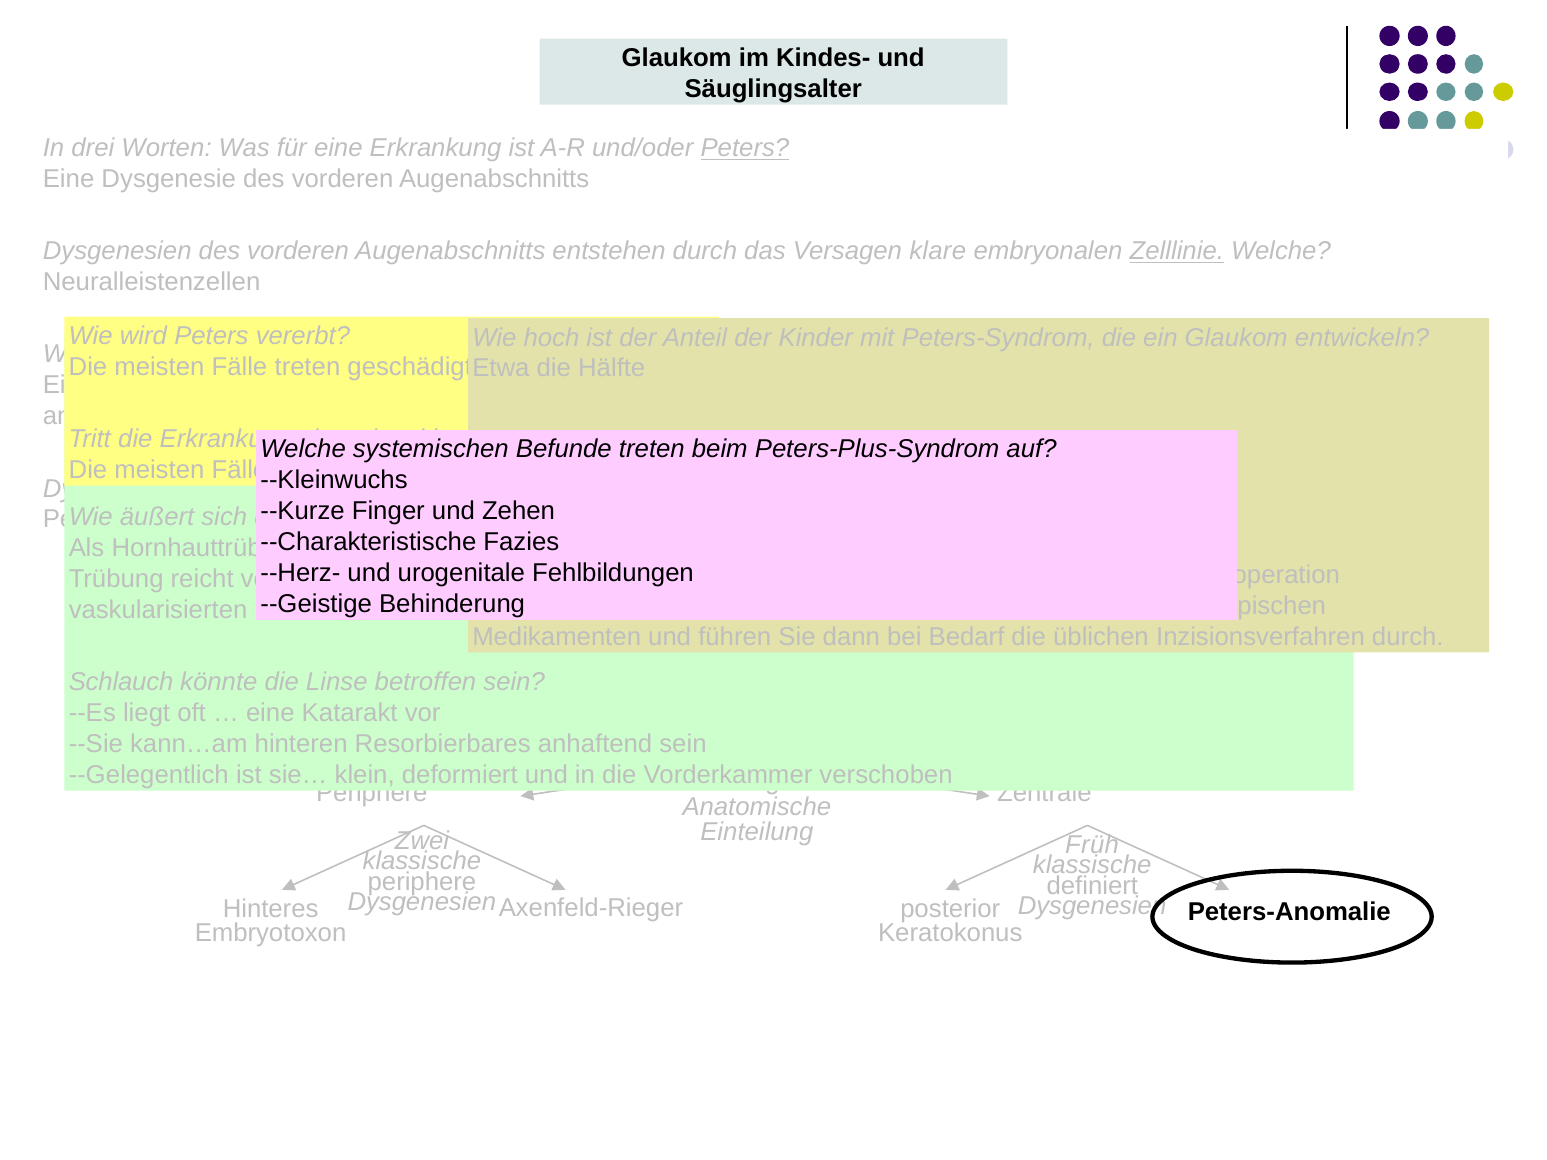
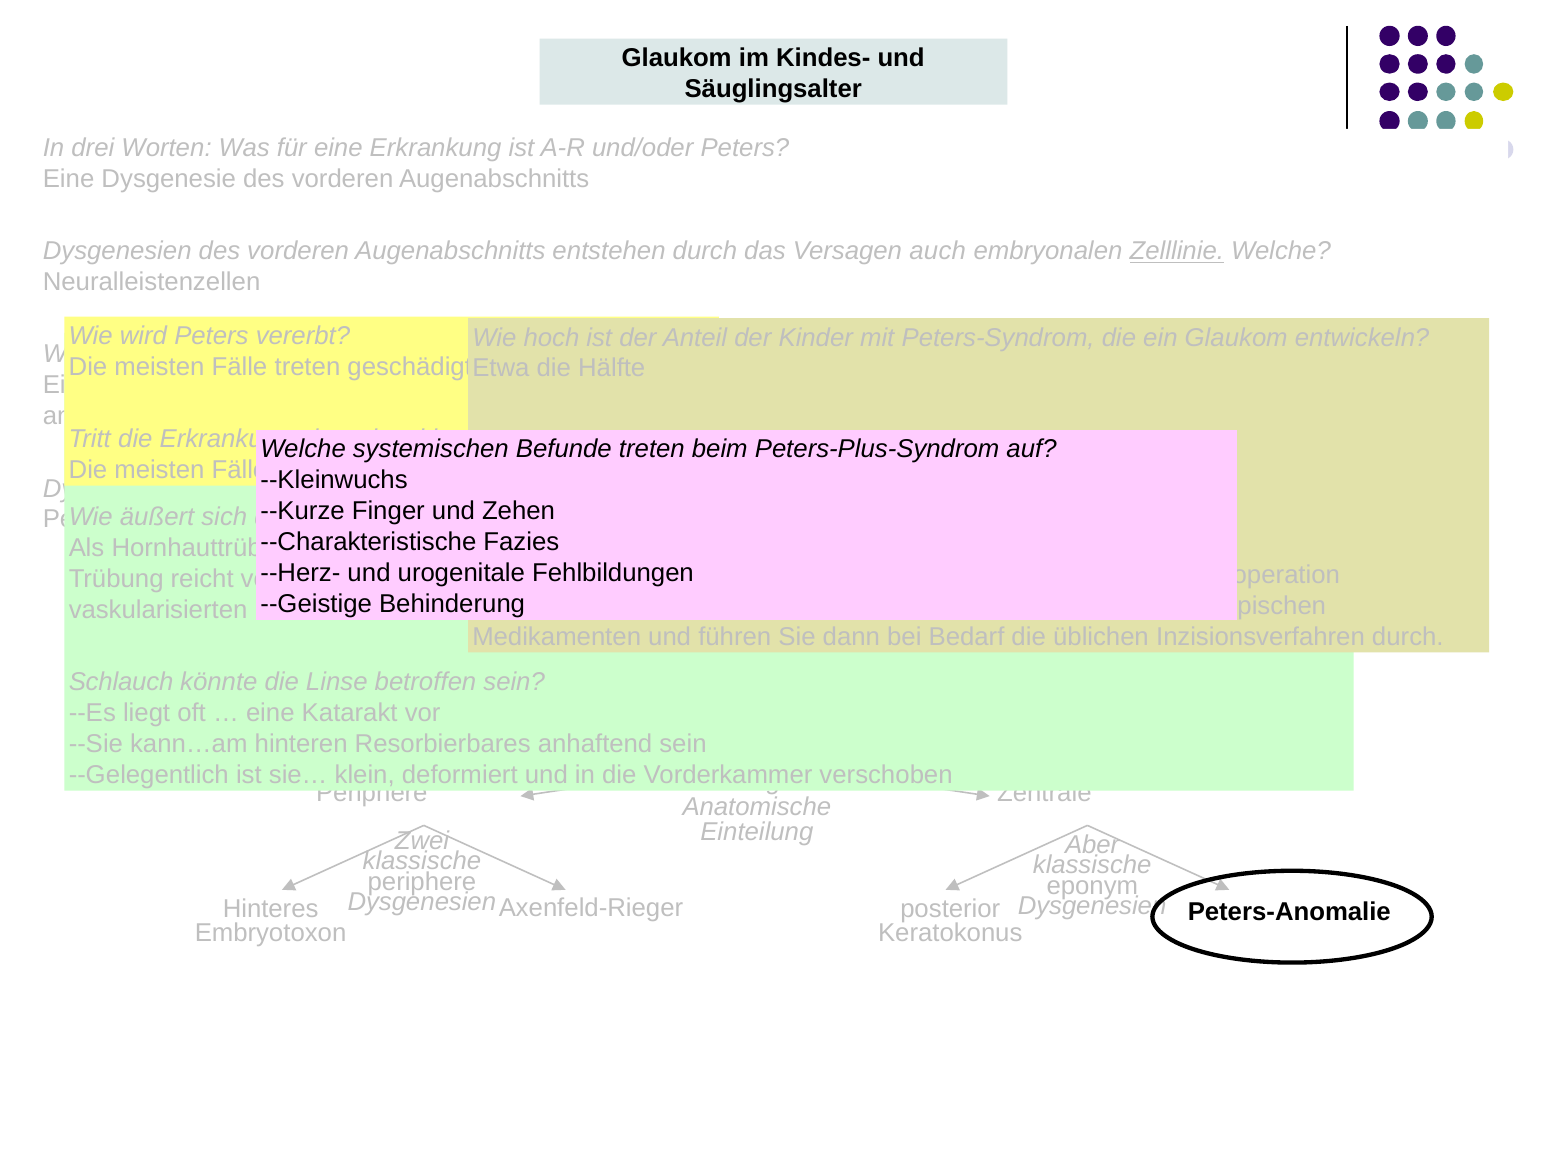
Peters underline: present -> none (745, 148)
klare: klare -> auch (938, 251)
Früh: Früh -> Aber (1092, 845)
definiert: definiert -> eponym (1092, 886)
